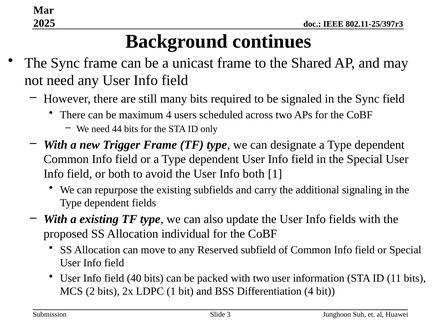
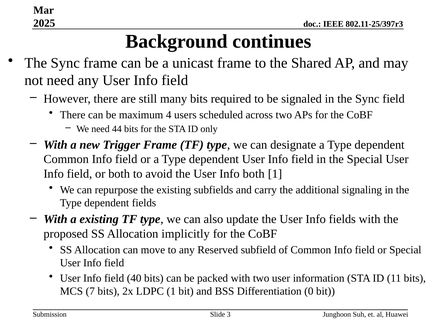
individual: individual -> implicitly (186, 234)
2: 2 -> 7 (90, 291)
Differentiation 4: 4 -> 0 (309, 291)
